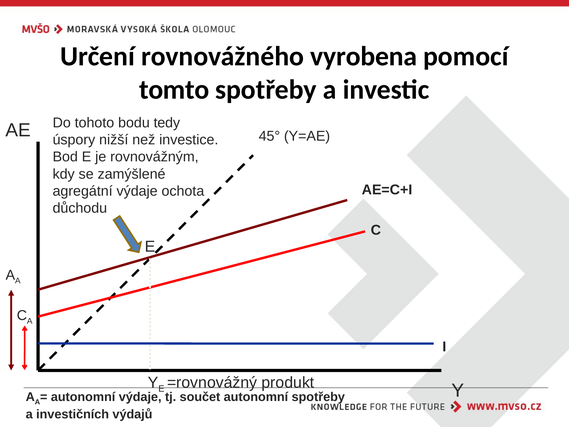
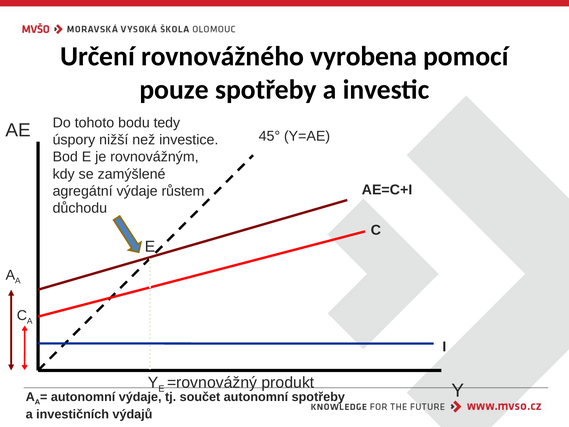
tomto: tomto -> pouze (174, 89)
ochota: ochota -> růstem (183, 191)
